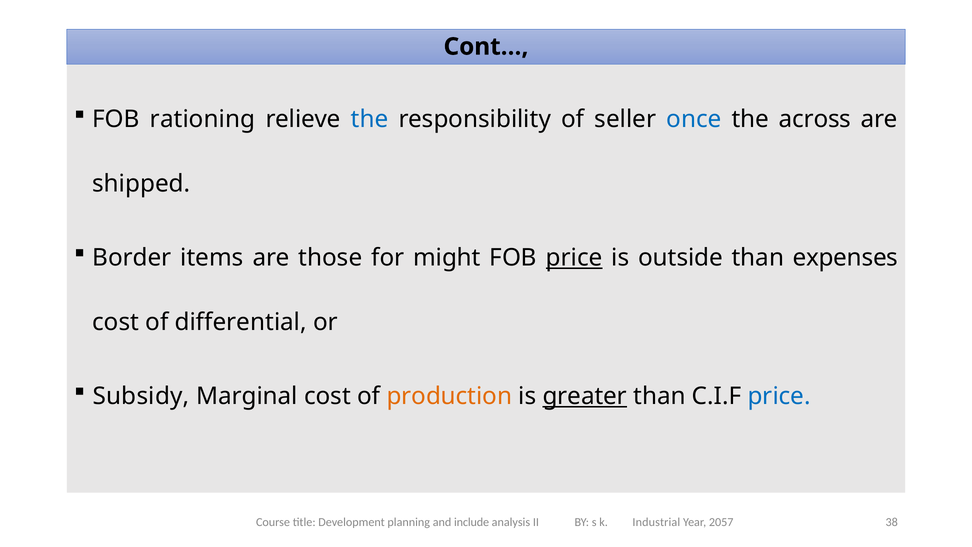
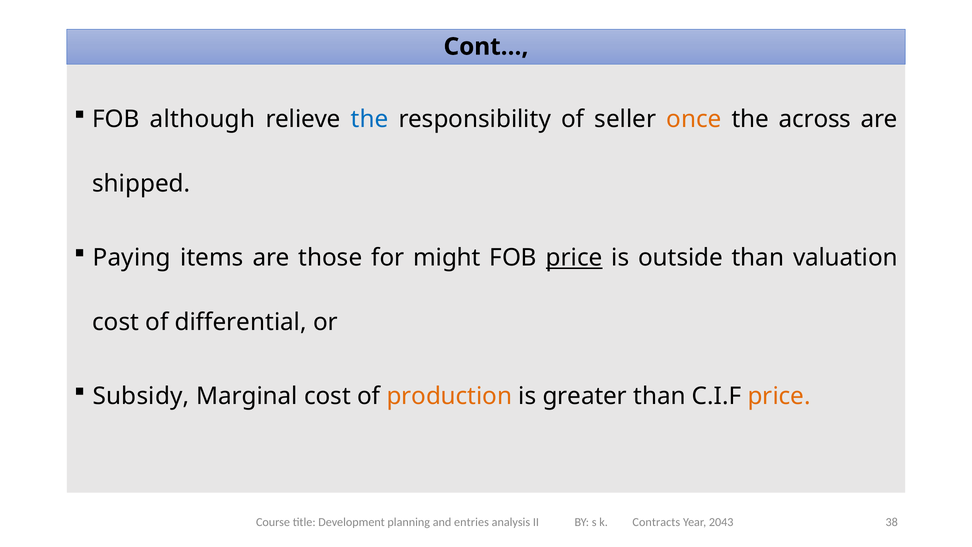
rationing: rationing -> although (203, 119)
once colour: blue -> orange (694, 119)
Border: Border -> Paying (132, 258)
expenses: expenses -> valuation (845, 258)
greater underline: present -> none (585, 396)
price colour: blue -> orange (779, 396)
include: include -> entries (471, 522)
Industrial: Industrial -> Contracts (656, 522)
2057: 2057 -> 2043 (721, 522)
